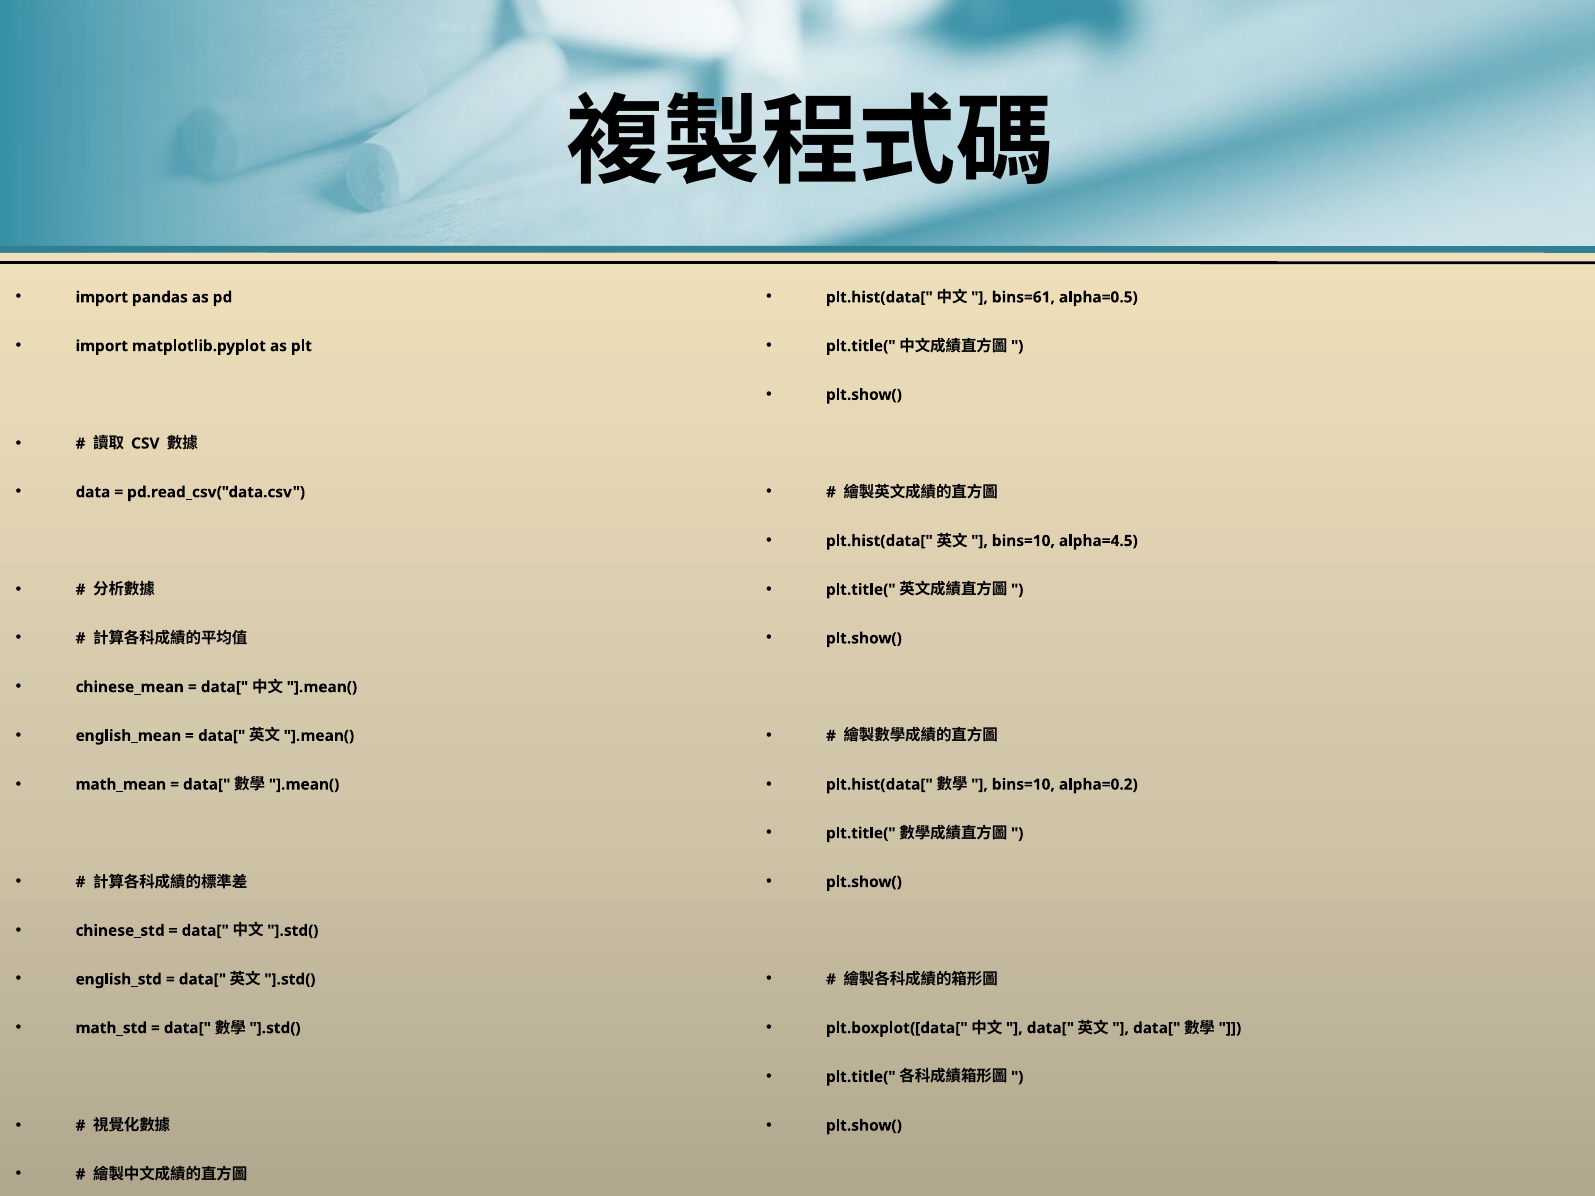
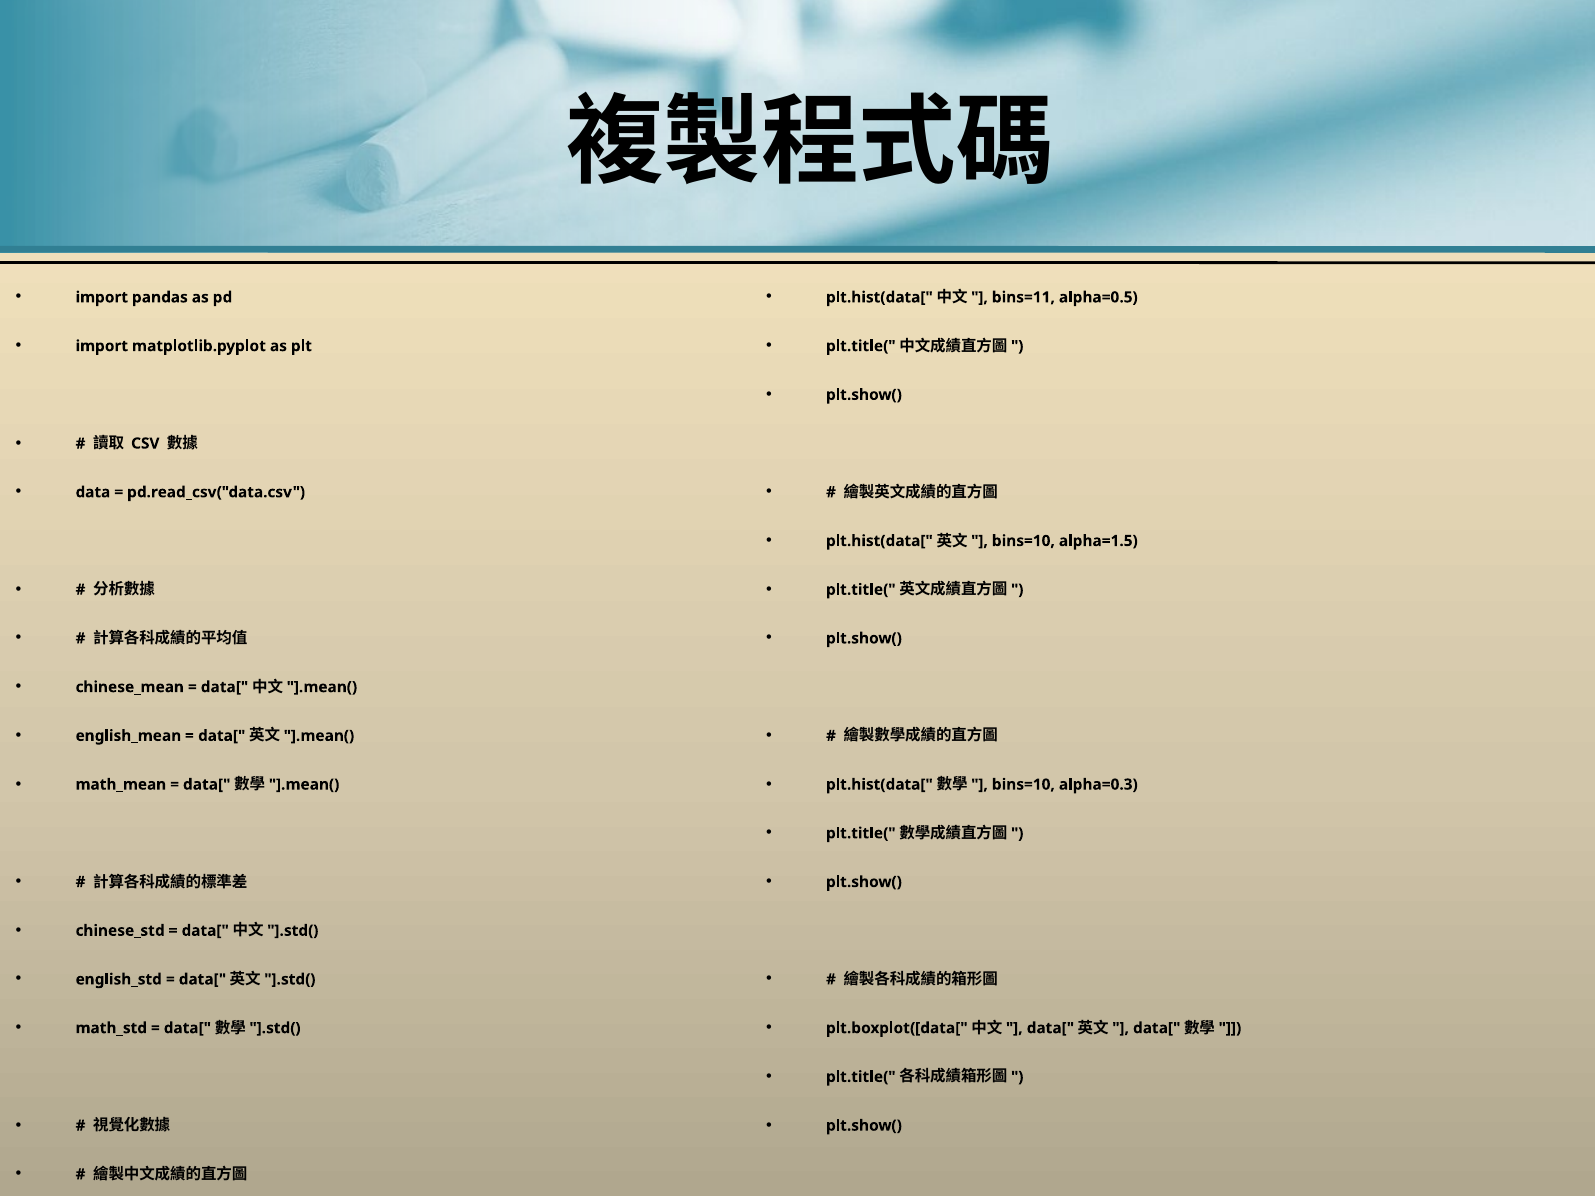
bins=61: bins=61 -> bins=11 (1023, 297)
alpha=4.5: alpha=4.5 -> alpha=1.5 (1098, 541)
alpha=0.2: alpha=0.2 -> alpha=0.3 (1098, 785)
